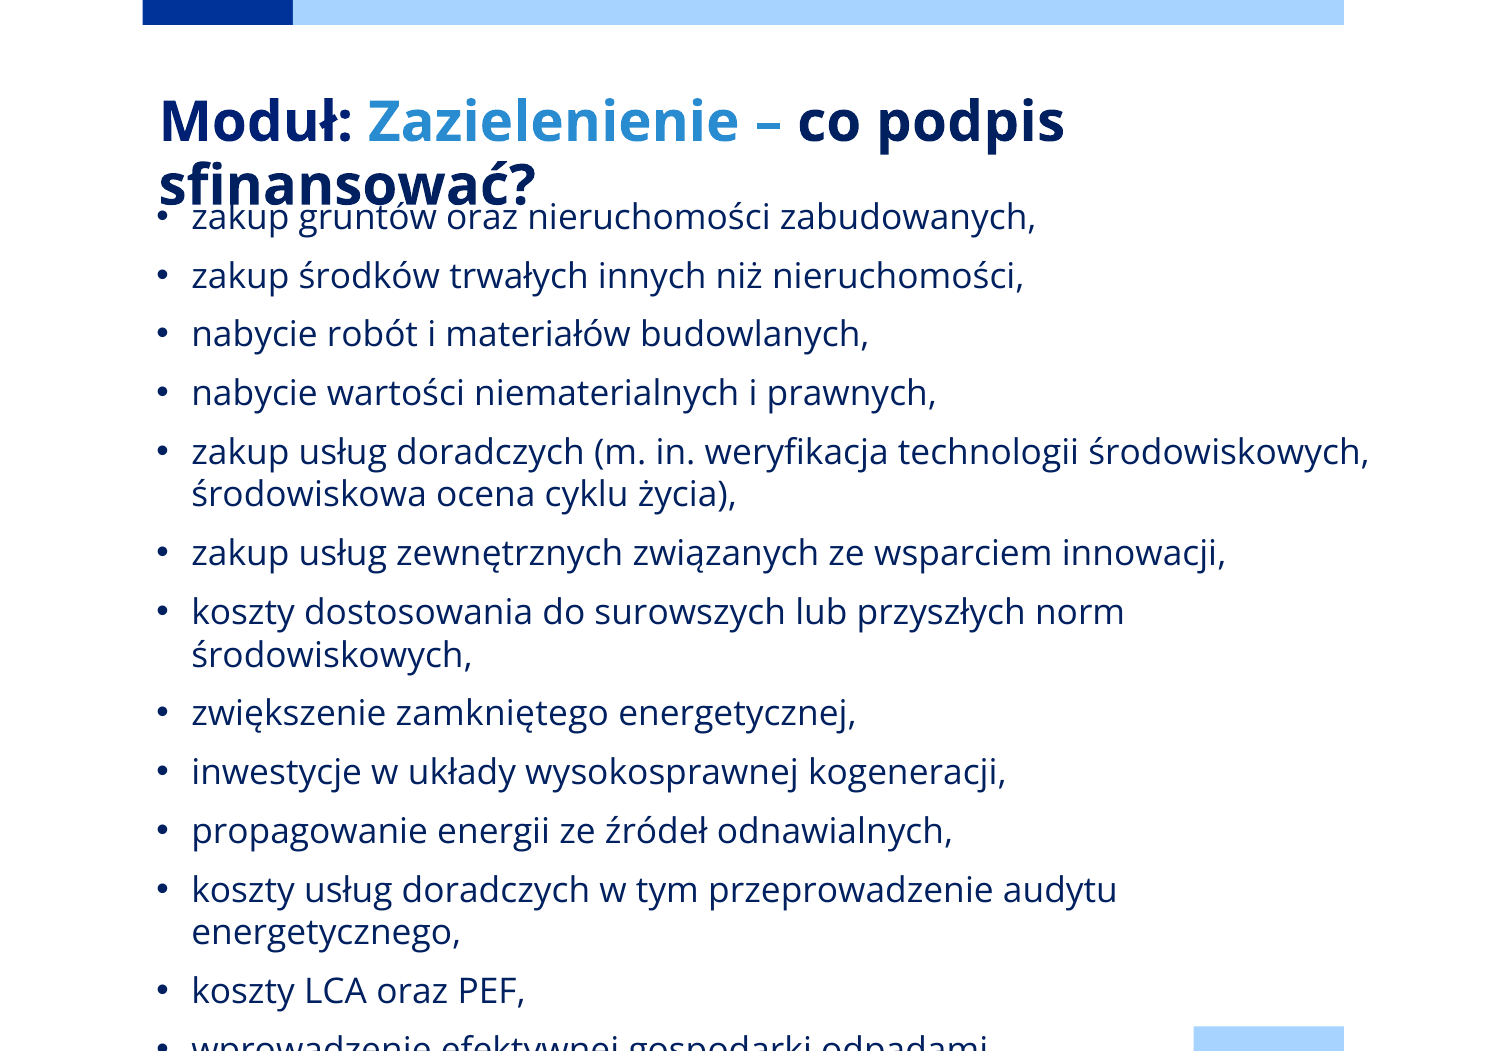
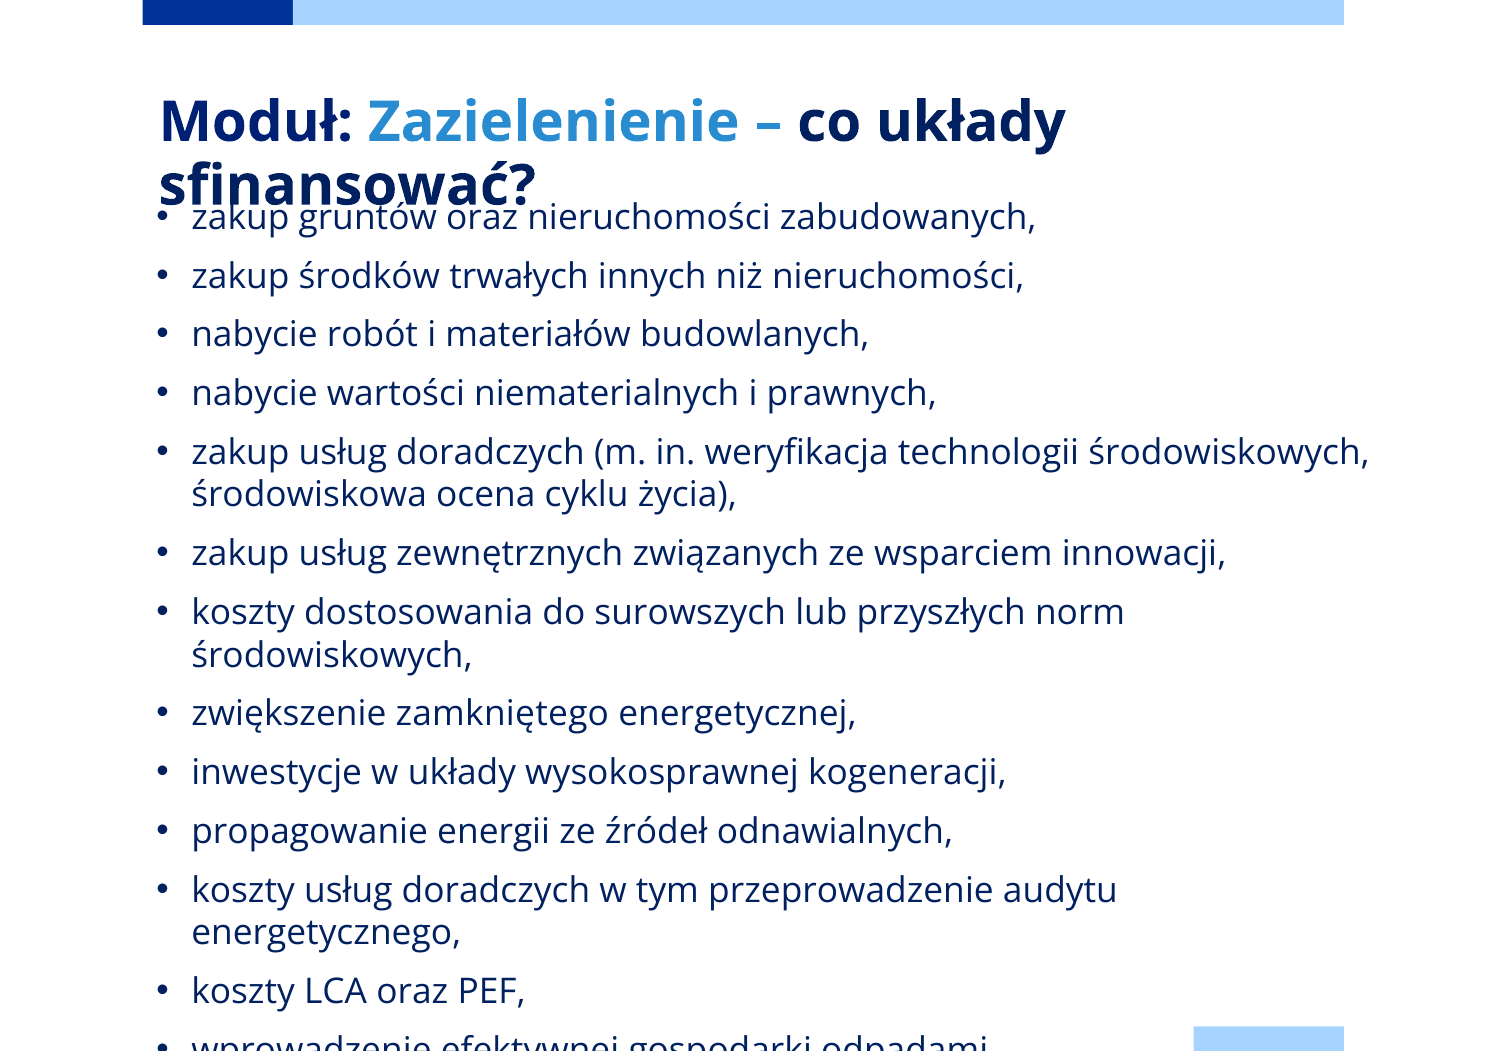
co podpis: podpis -> układy (971, 122)
